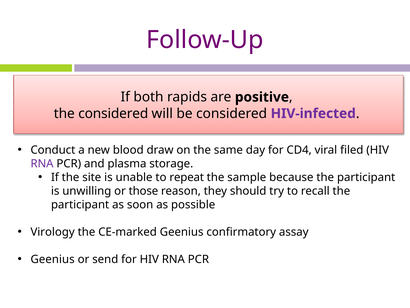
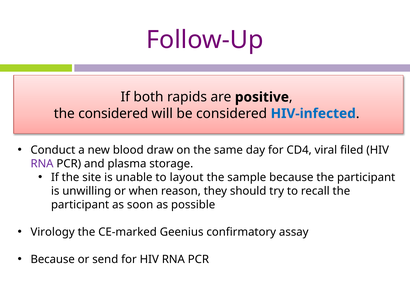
HIV-infected colour: purple -> blue (313, 113)
repeat: repeat -> layout (187, 177)
those: those -> when (143, 191)
Geenius: Geenius -> Because (53, 259)
